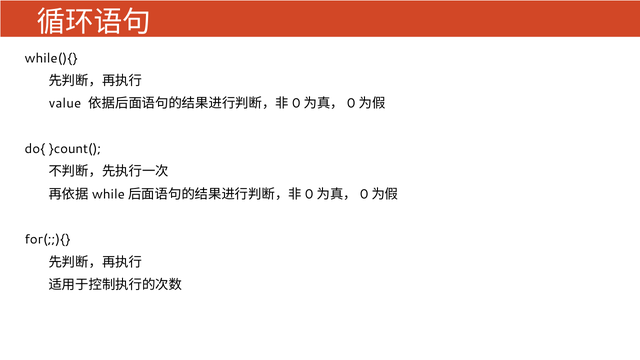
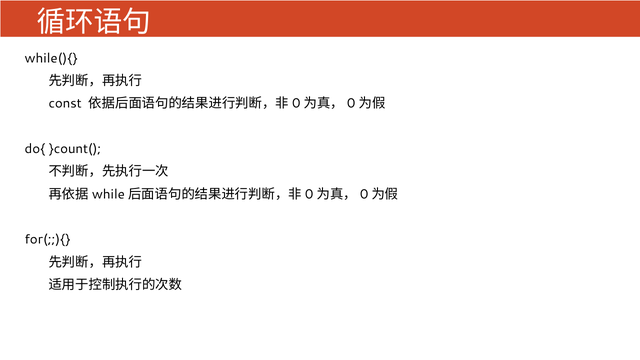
value: value -> const (65, 104)
